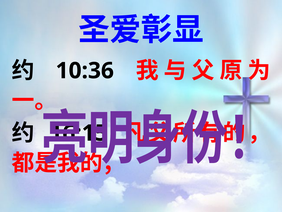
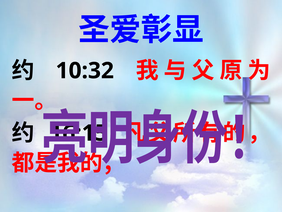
10:36: 10:36 -> 10:32 (85, 71)
